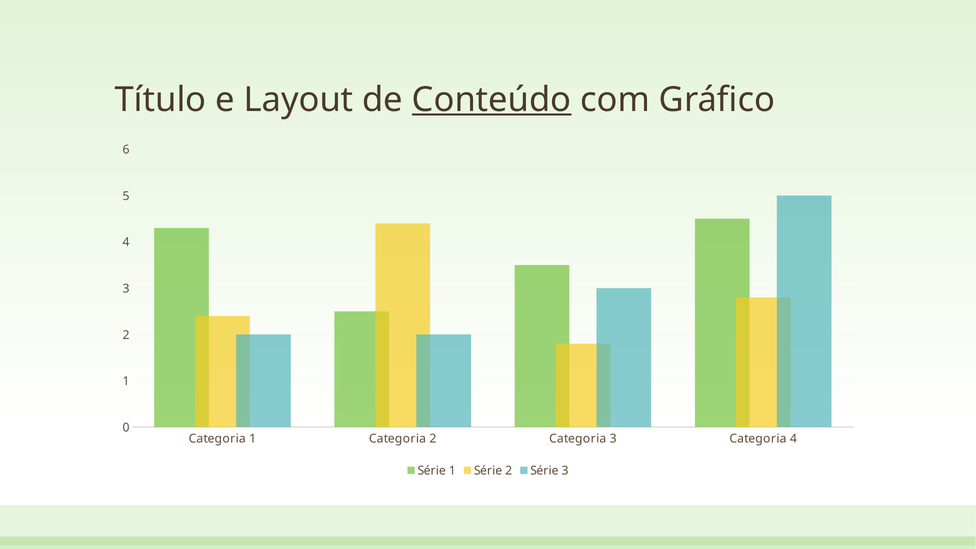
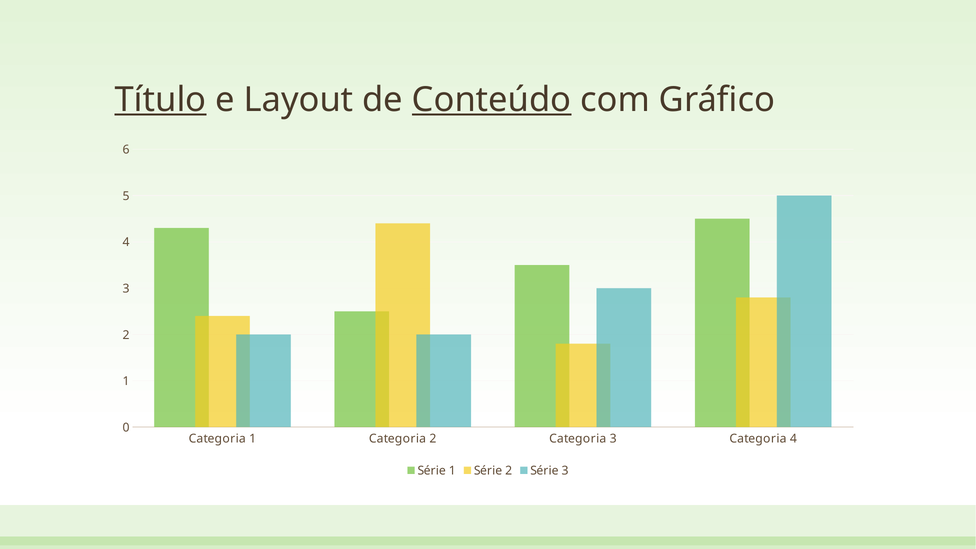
Título underline: none -> present (160, 100)
